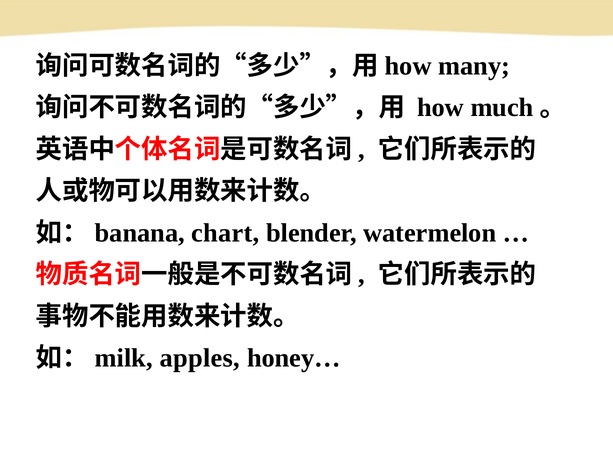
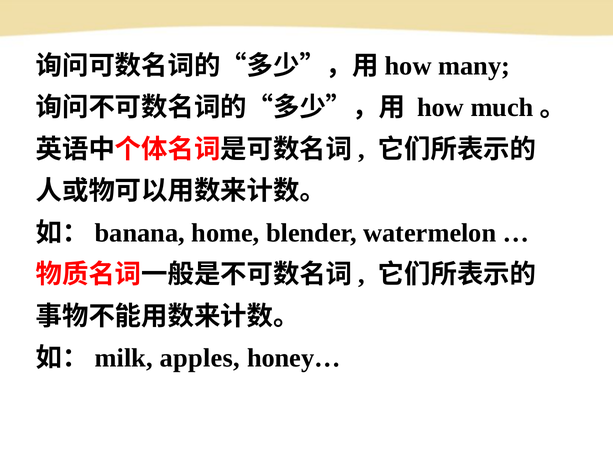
chart: chart -> home (226, 233)
